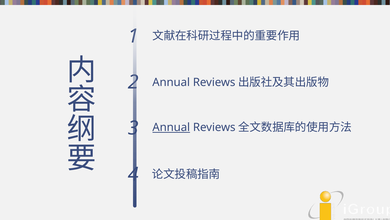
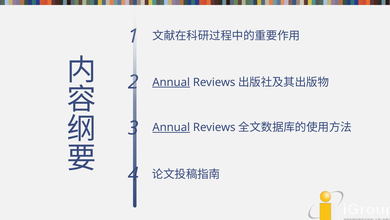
Annual underline: none -> present (171, 82)
